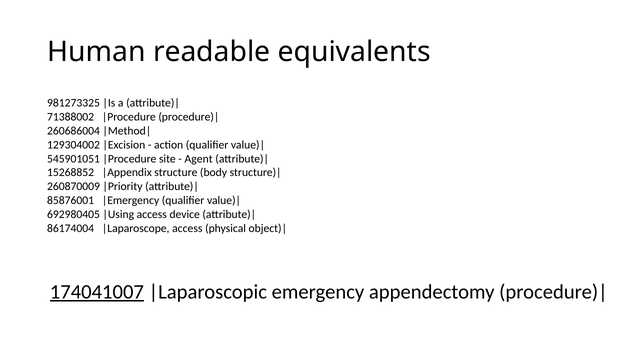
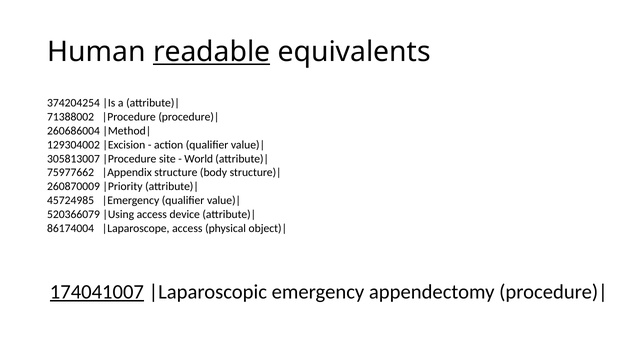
readable underline: none -> present (212, 52)
981273325: 981273325 -> 374204254 (74, 103)
545901051: 545901051 -> 305813007 (74, 159)
Agent: Agent -> World (199, 159)
15268852: 15268852 -> 75977662 (71, 173)
85876001: 85876001 -> 45724985 (71, 201)
692980405: 692980405 -> 520366079 (74, 215)
